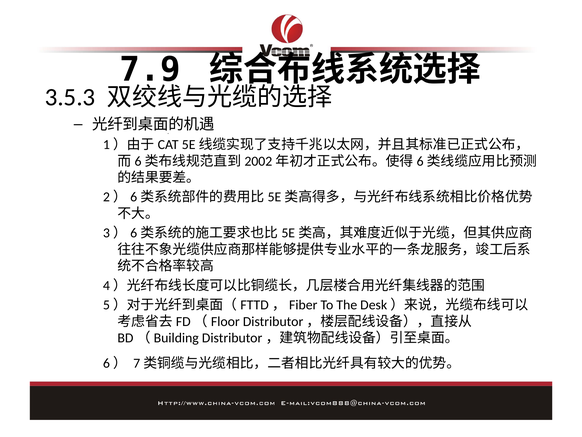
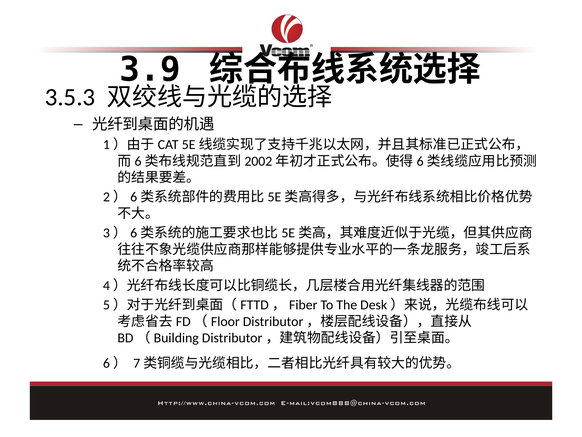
7.9: 7.9 -> 3.9 (150, 70)
